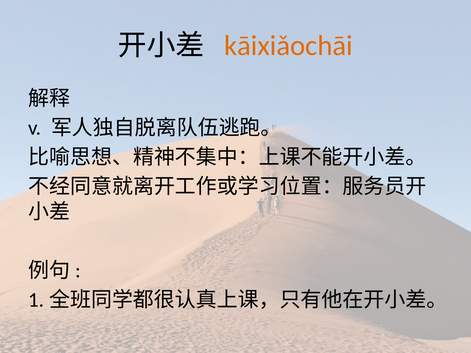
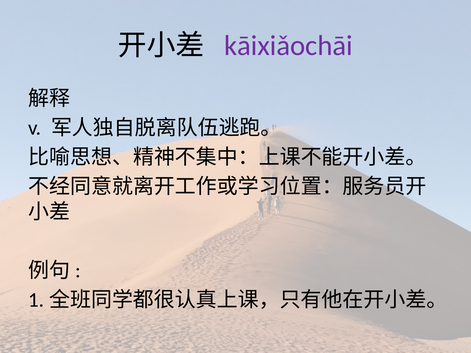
kāixiǎochāi colour: orange -> purple (288, 46)
